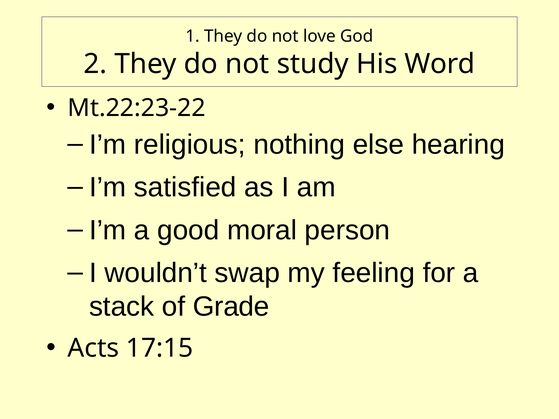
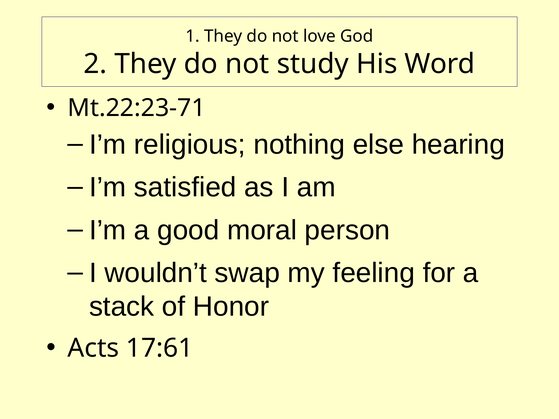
Mt.22:23-22: Mt.22:23-22 -> Mt.22:23-71 (137, 108)
Grade: Grade -> Honor (231, 307)
17:15: 17:15 -> 17:61 (160, 349)
